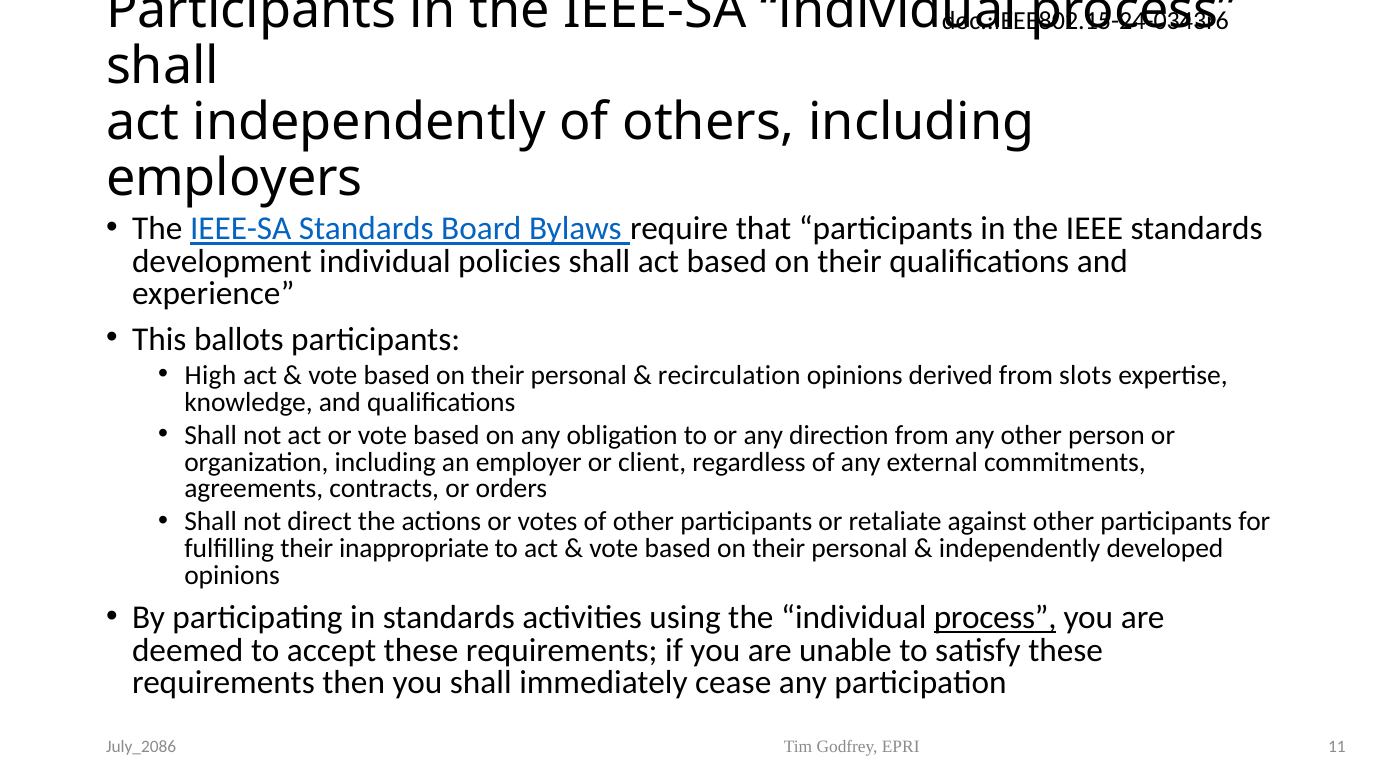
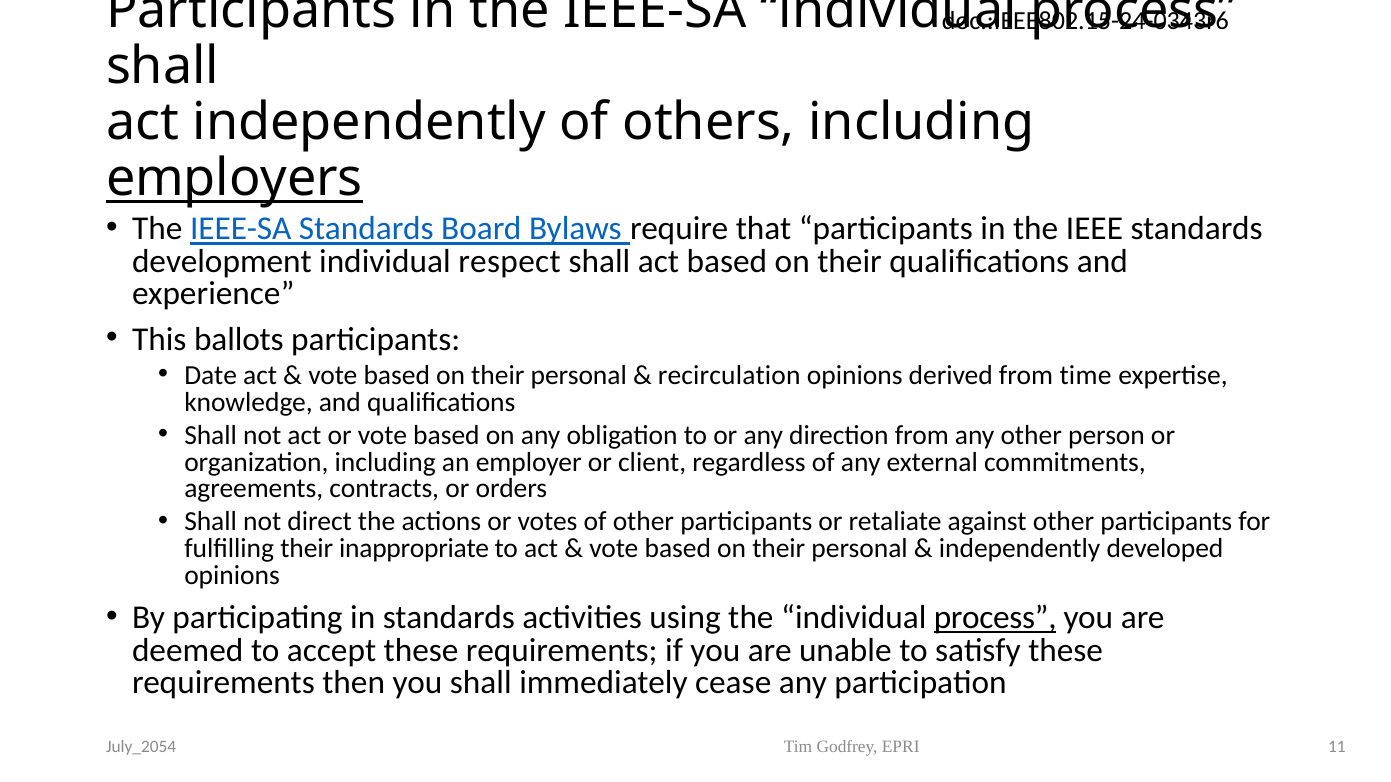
employers underline: none -> present (234, 179)
policies: policies -> respect (509, 262)
High: High -> Date (211, 376)
slots: slots -> time (1085, 376)
July_2086: July_2086 -> July_2054 (141, 747)
